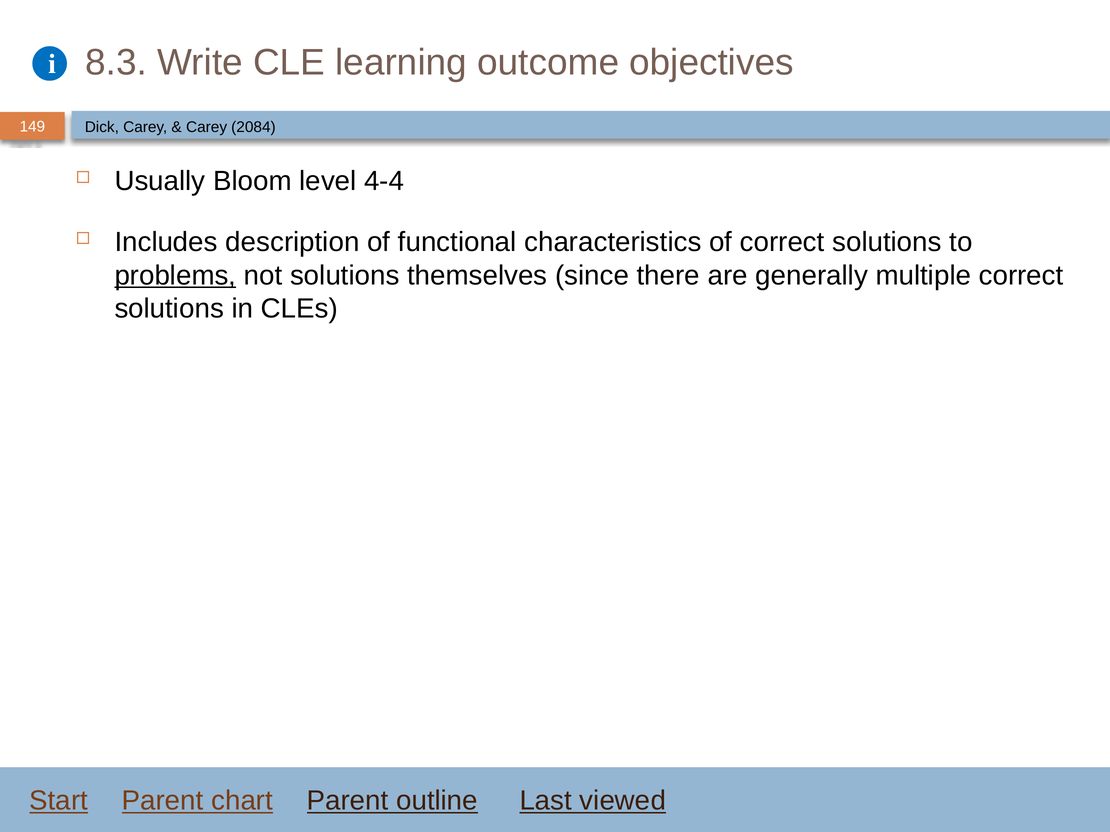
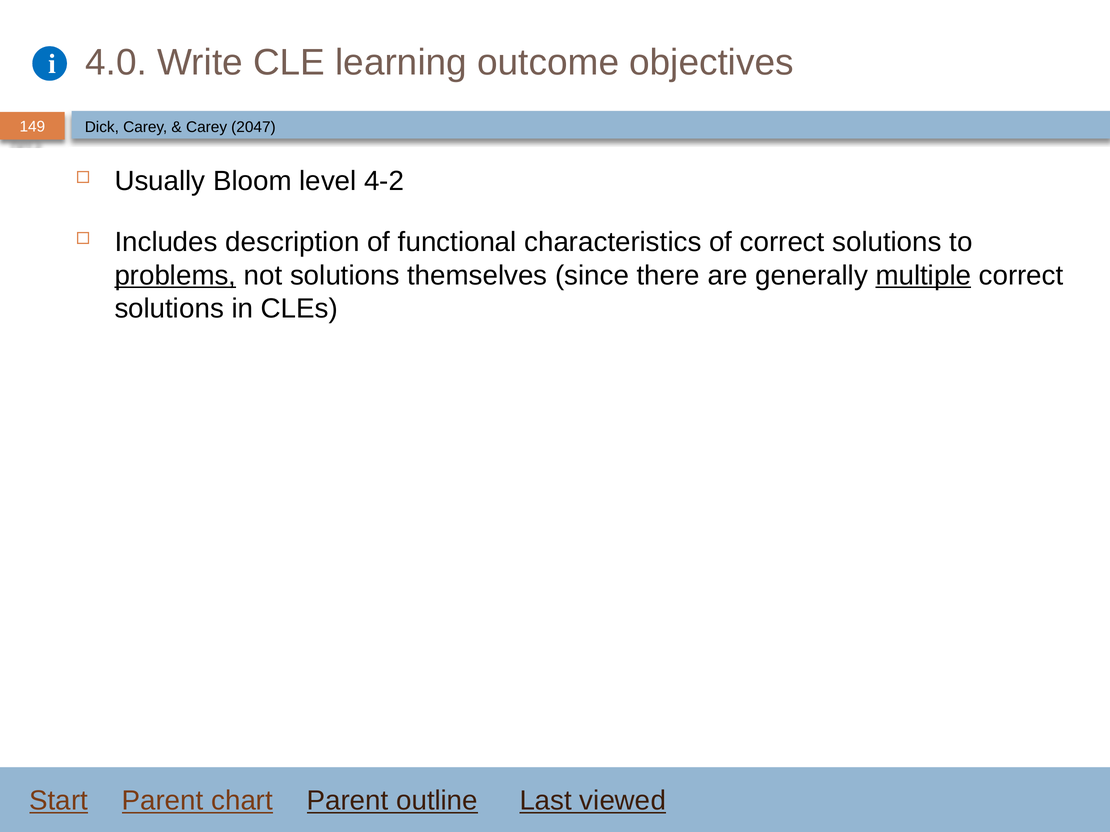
8.3: 8.3 -> 4.0 (116, 63)
2084: 2084 -> 2047 (253, 127)
4-4: 4-4 -> 4-2 (384, 181)
multiple underline: none -> present (923, 276)
